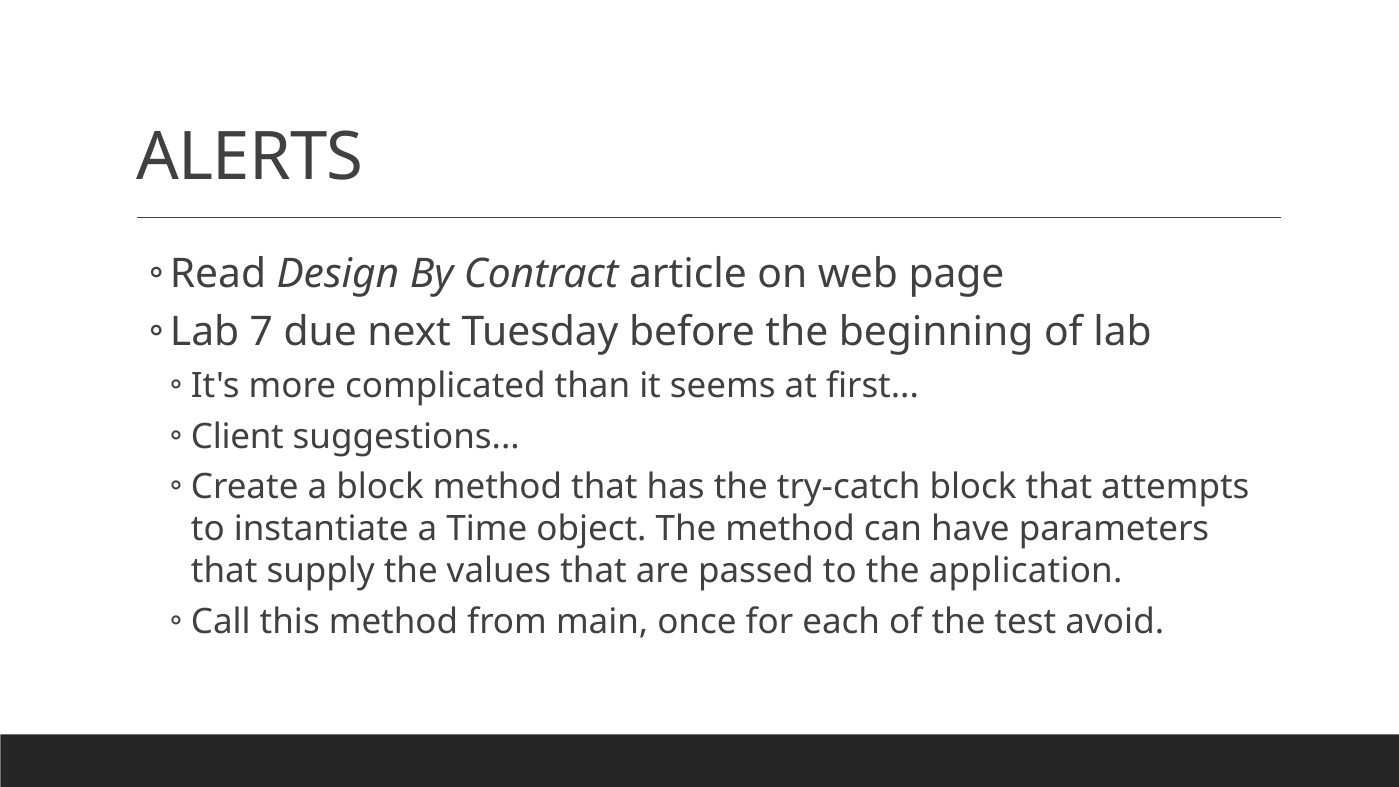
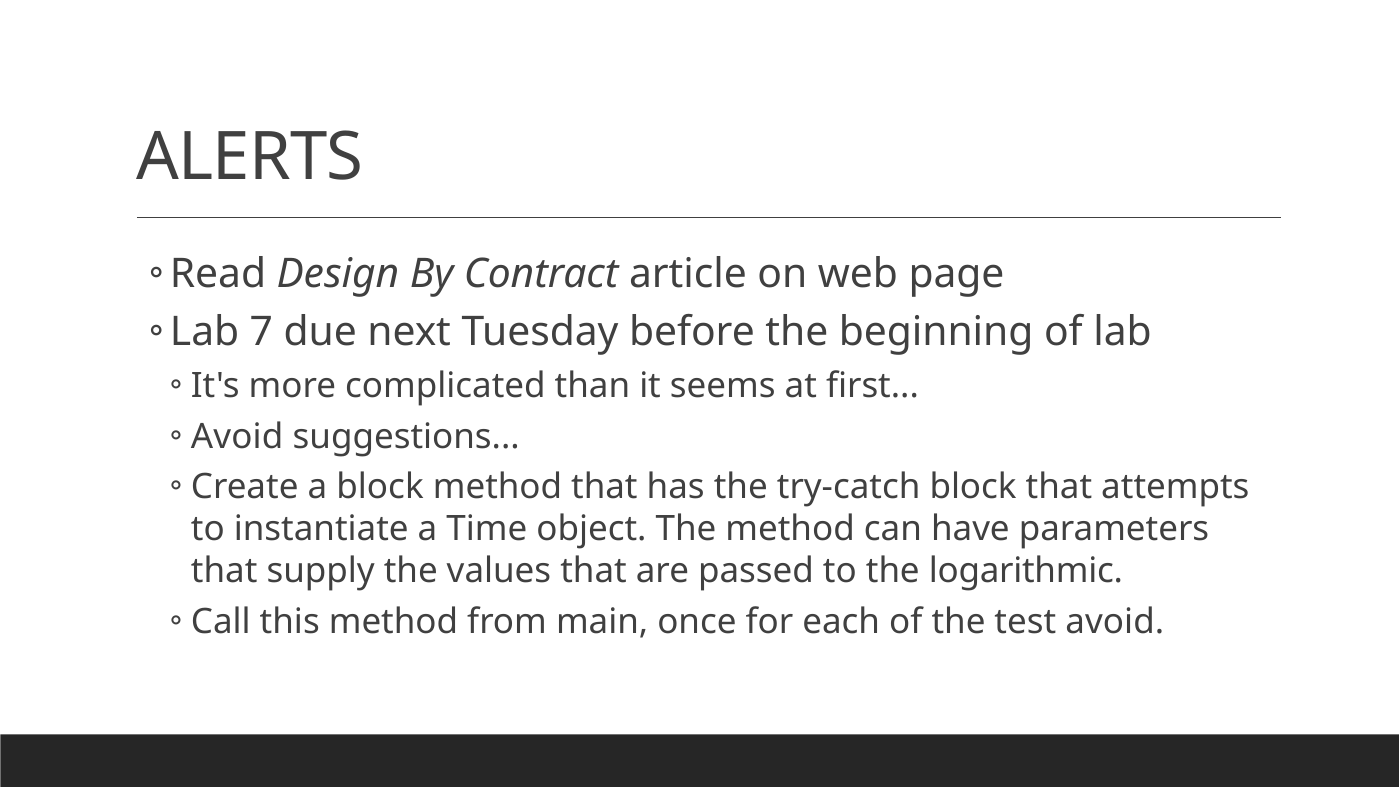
Client: Client -> Avoid (237, 437)
application: application -> logarithmic (1026, 571)
